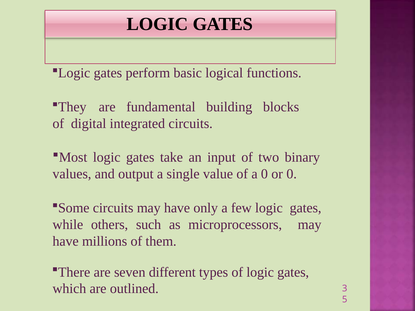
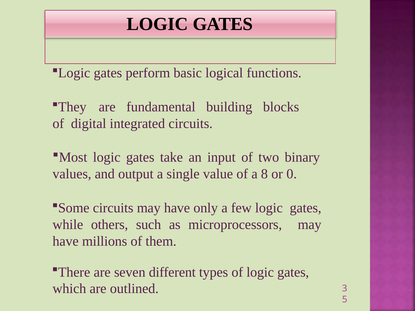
a 0: 0 -> 8 (264, 174)
